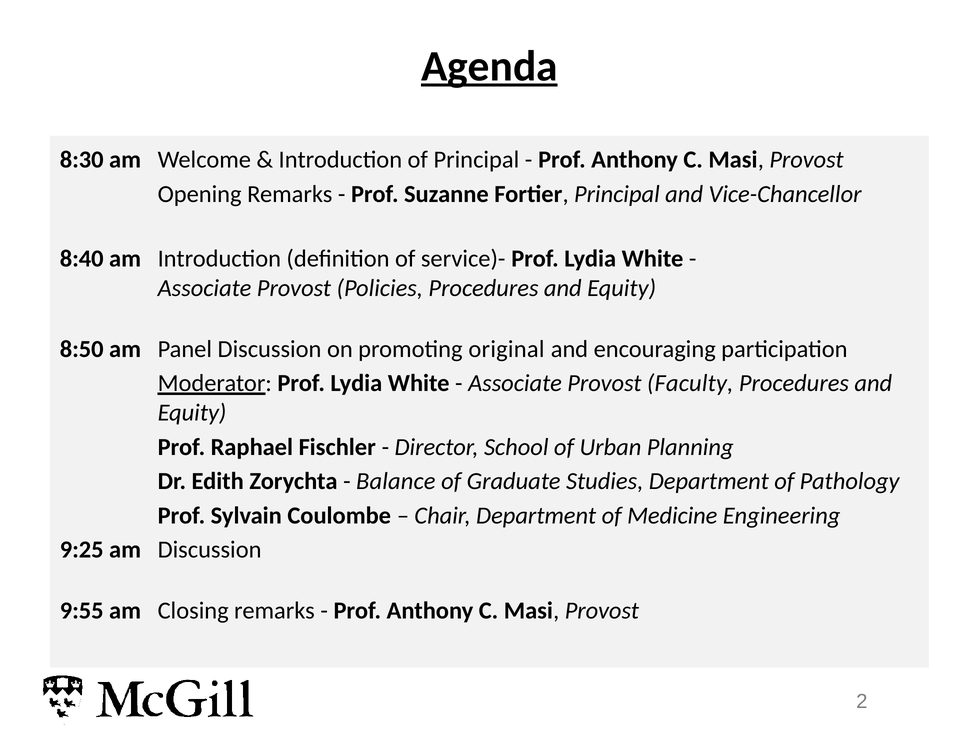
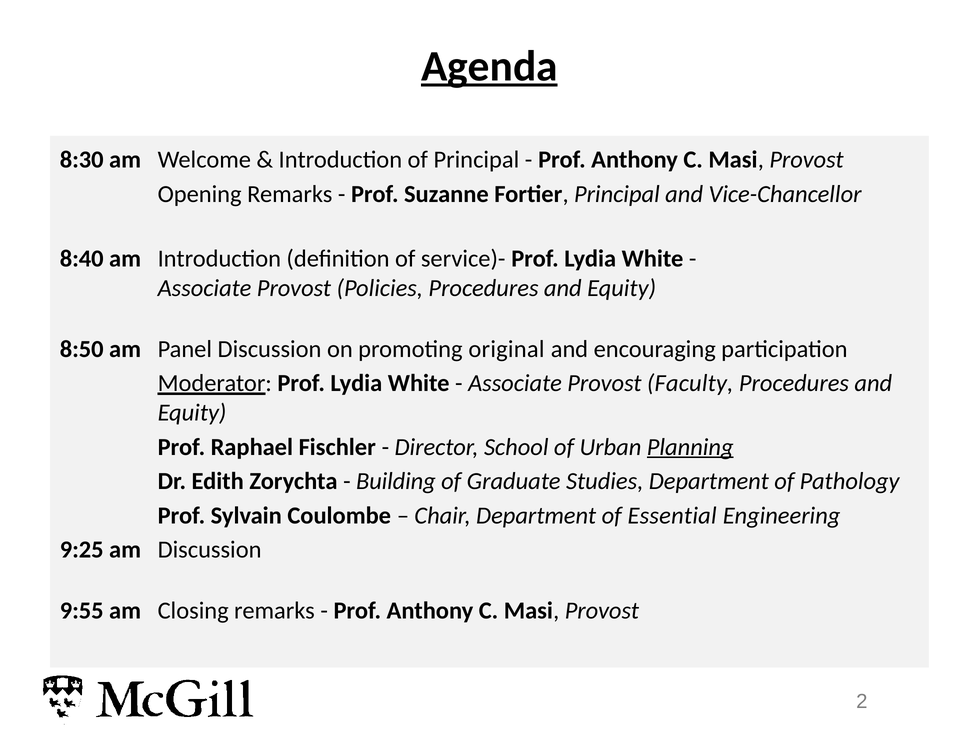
Planning underline: none -> present (690, 447)
Balance: Balance -> Building (396, 481)
Medicine: Medicine -> Essential (672, 516)
